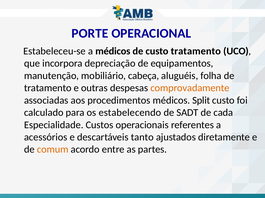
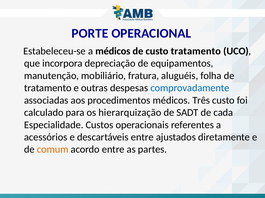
cabeça: cabeça -> fratura (144, 76)
comprovadamente colour: orange -> blue (190, 88)
Split: Split -> Três (201, 101)
estabelecendo: estabelecendo -> hierarquização (130, 113)
descartáveis tanto: tanto -> entre (142, 138)
